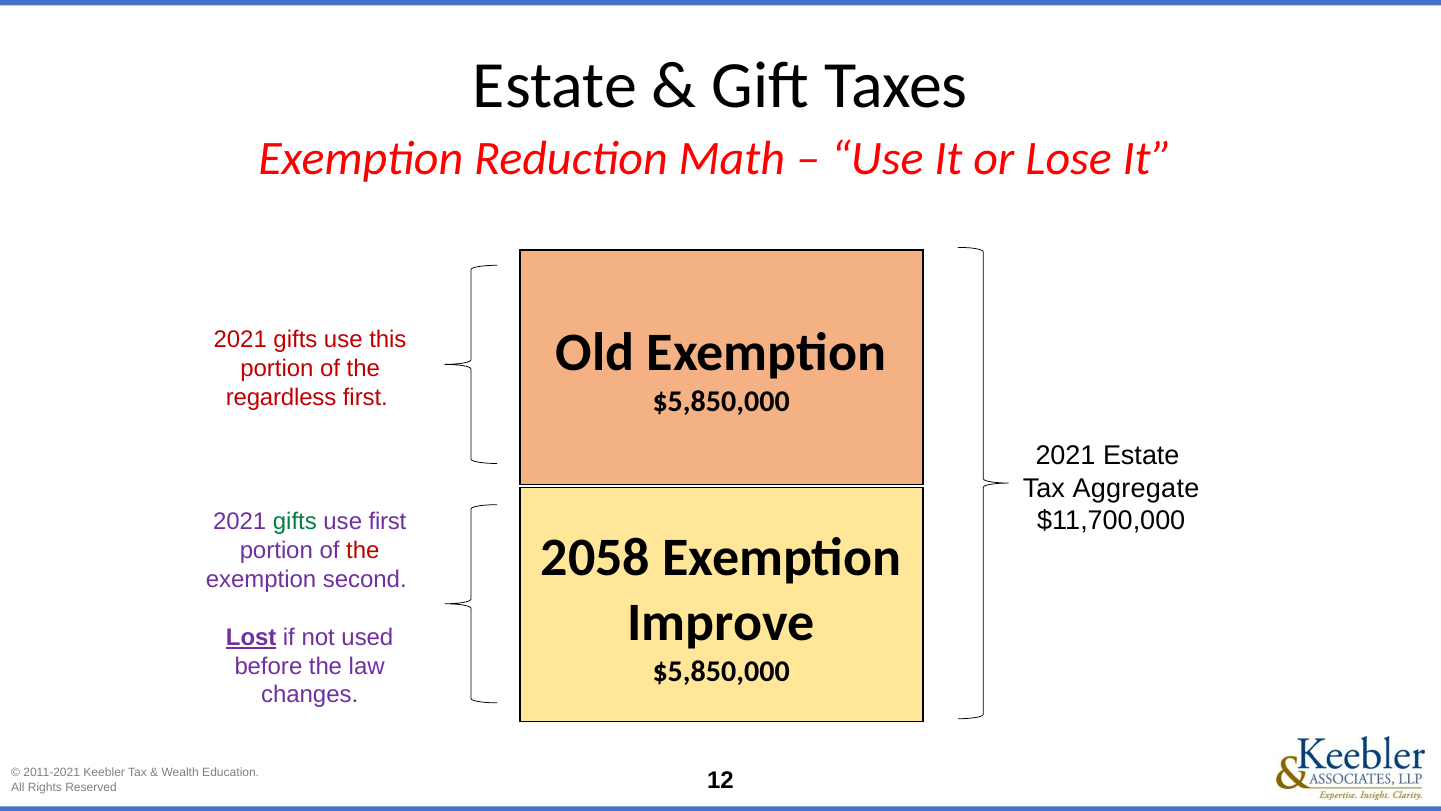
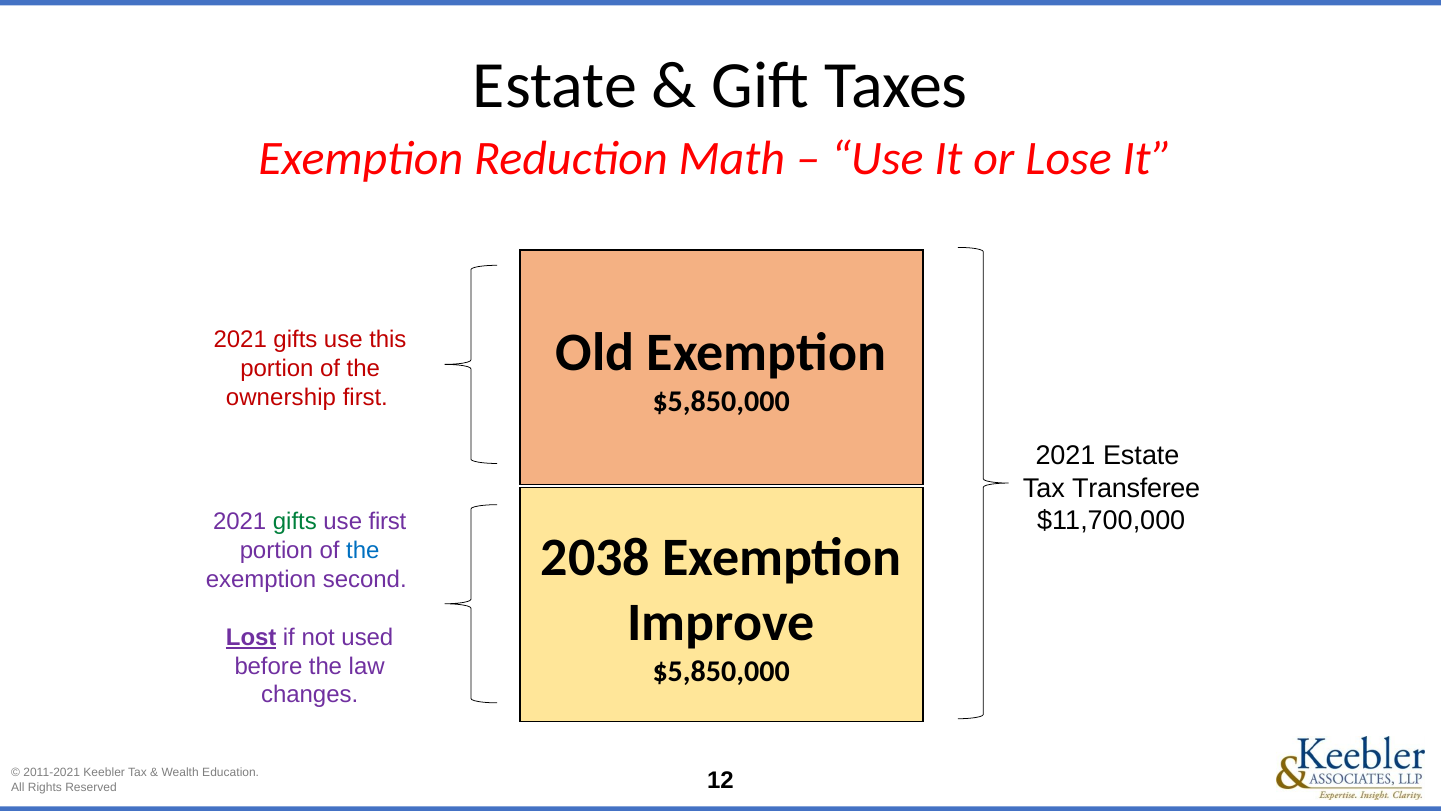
regardless: regardless -> ownership (281, 397)
Aggregate: Aggregate -> Transferee (1136, 488)
2058: 2058 -> 2038 (595, 557)
the colour: red -> blue (363, 550)
